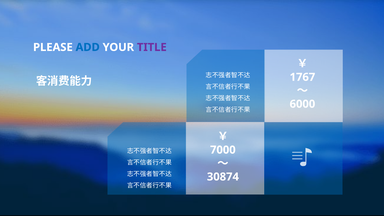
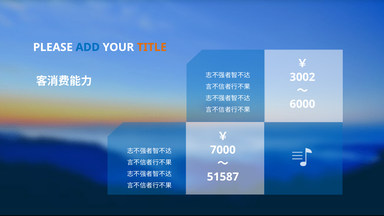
TITLE colour: purple -> orange (152, 47)
1767: 1767 -> 3002 (302, 77)
30874: 30874 -> 51587 (223, 177)
